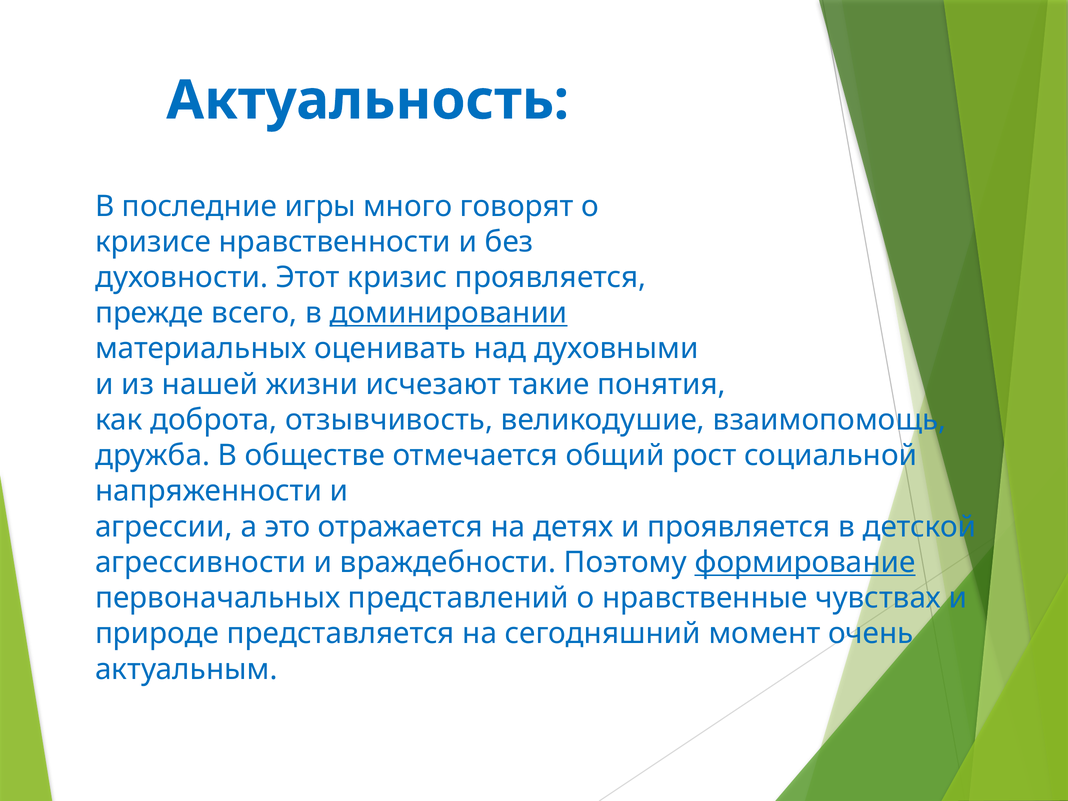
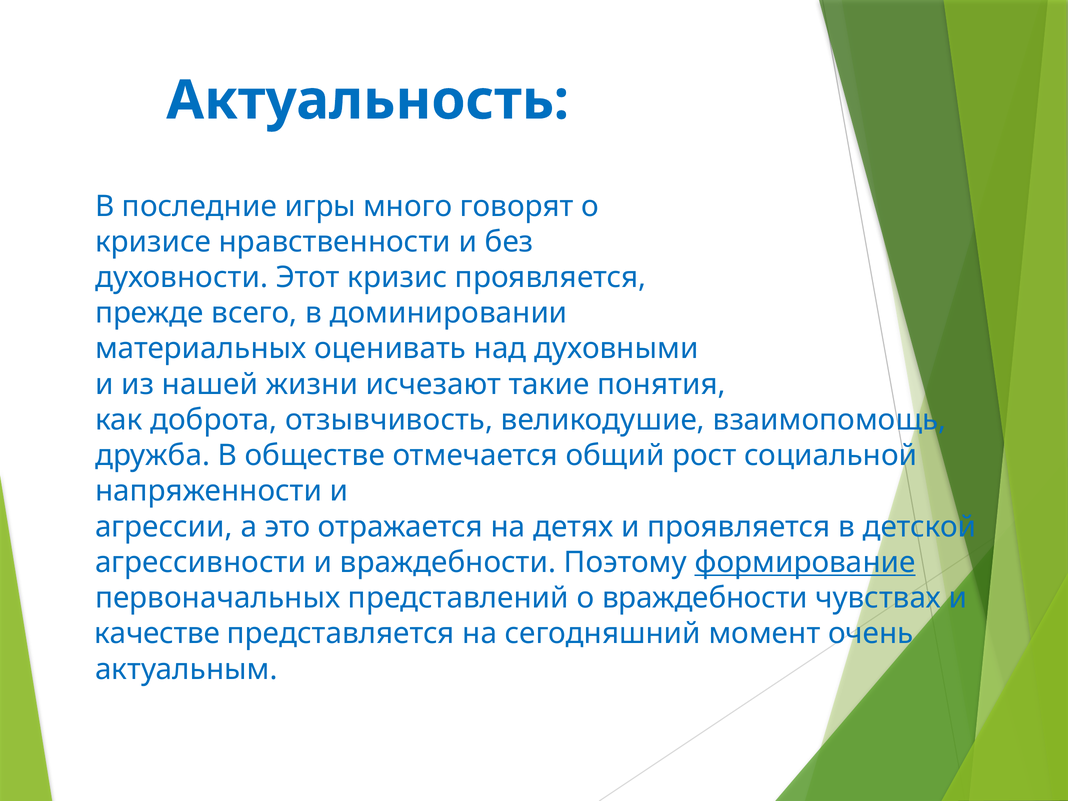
доминировании underline: present -> none (449, 313)
о нравственные: нравственные -> враждебности (705, 598)
природе: природе -> качестве (157, 634)
